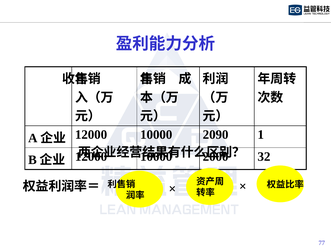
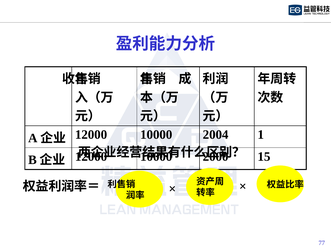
2090: 2090 -> 2004 (216, 135)
32: 32 -> 15 (264, 157)
